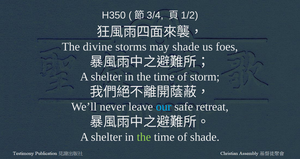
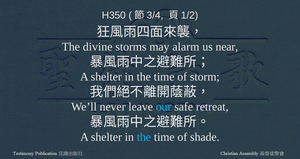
may shade: shade -> alarm (186, 47)
foes: foes -> near (227, 47)
the colour: light green -> light blue (144, 137)
